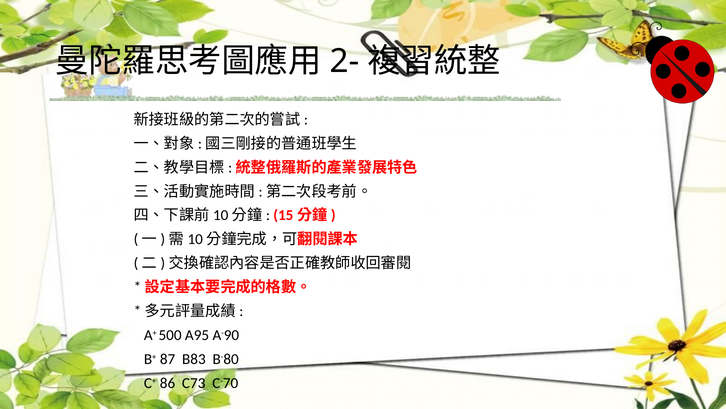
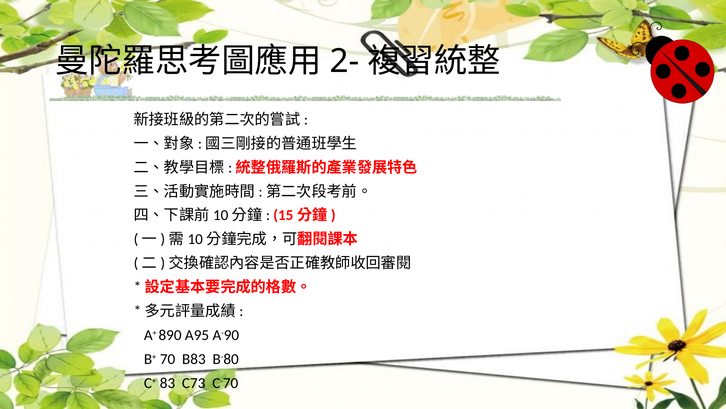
500: 500 -> 890 (170, 335)
87: 87 -> 70 (168, 359)
86: 86 -> 83 (168, 382)
